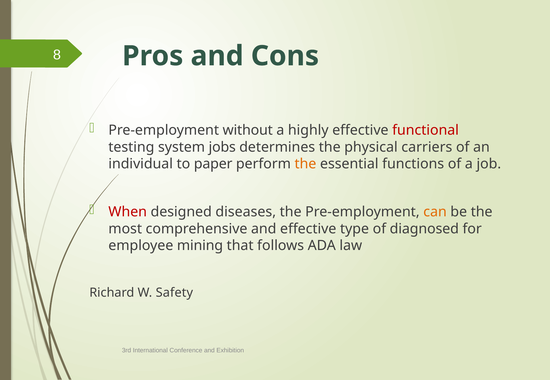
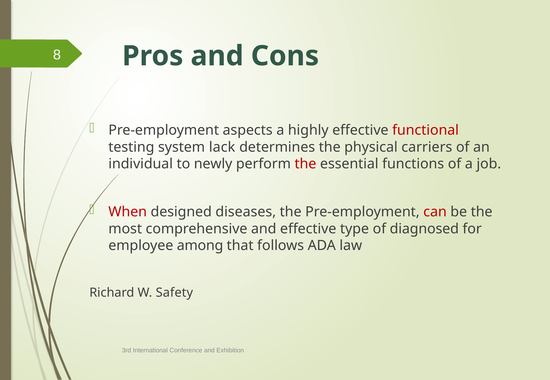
without: without -> aspects (248, 130)
jobs: jobs -> lack (222, 147)
paper: paper -> newly (213, 164)
the colour: orange -> red (305, 164)
can colour: orange -> red (435, 212)
mining: mining -> among (200, 246)
